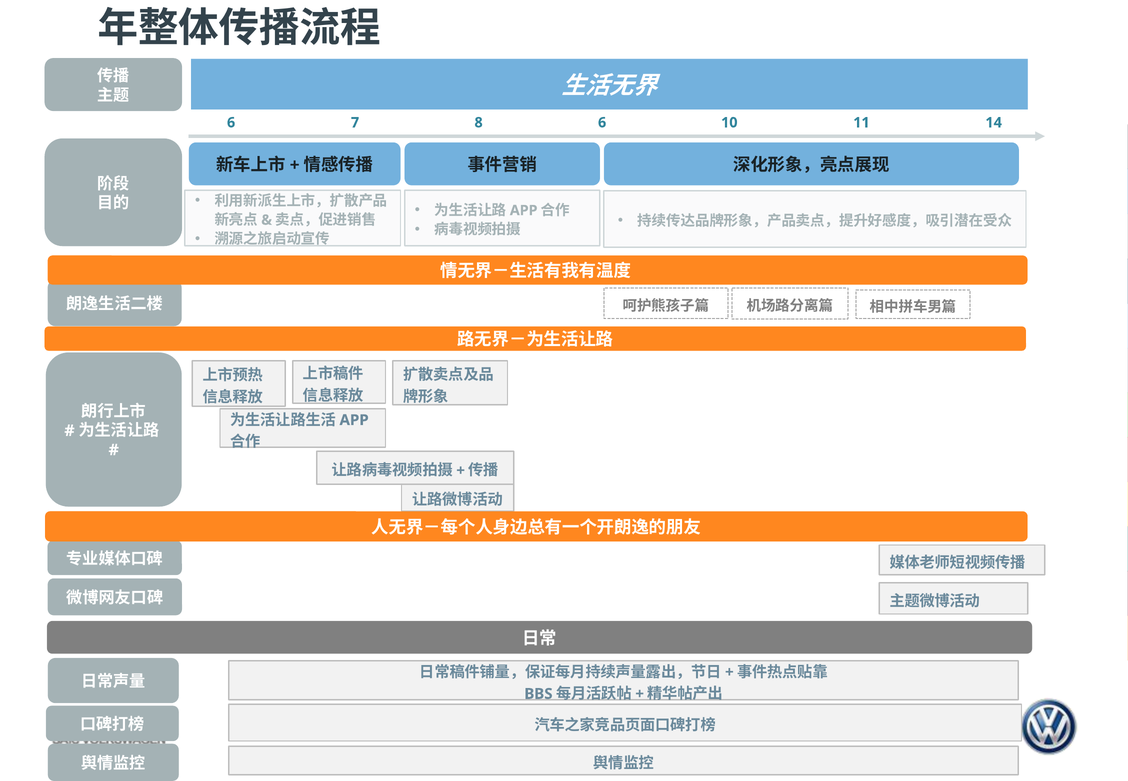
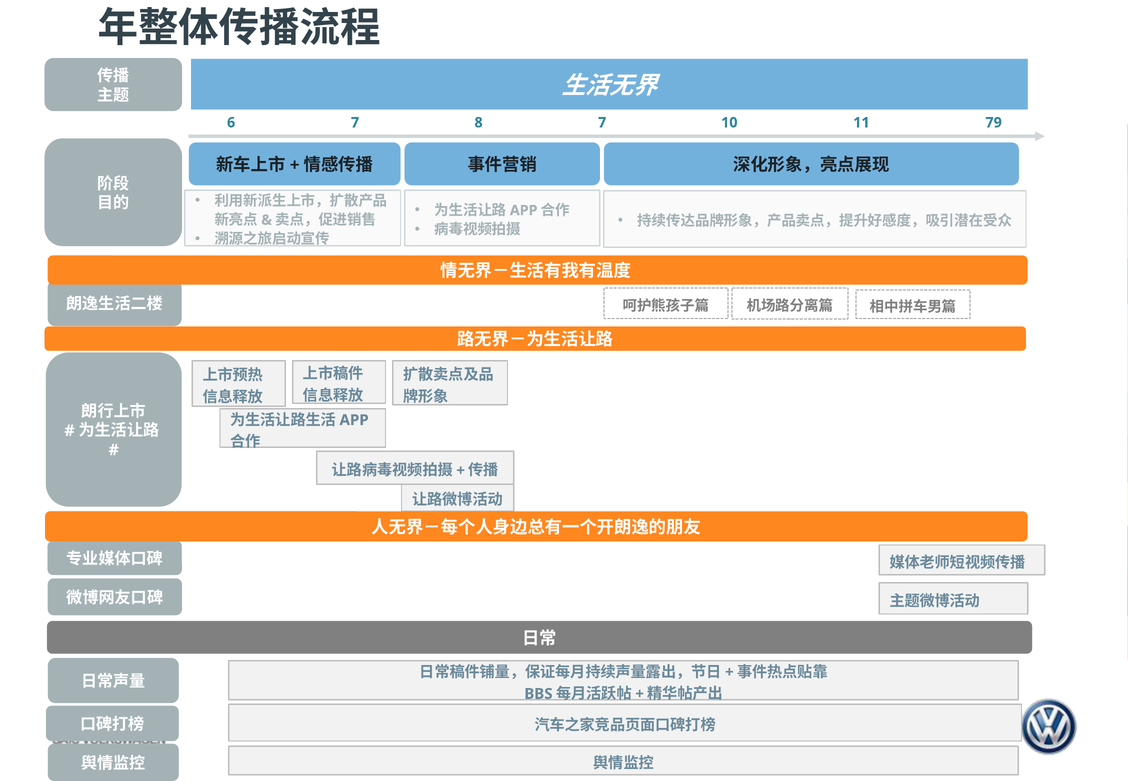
8 6: 6 -> 7 (602, 123)
14: 14 -> 79 (994, 123)
